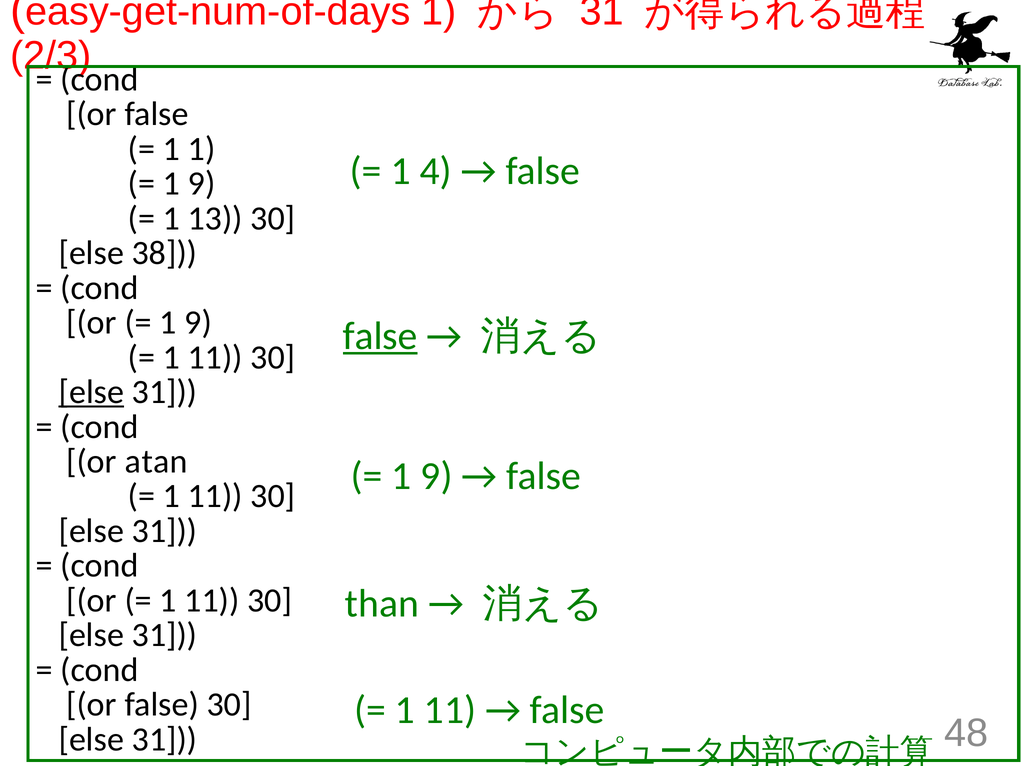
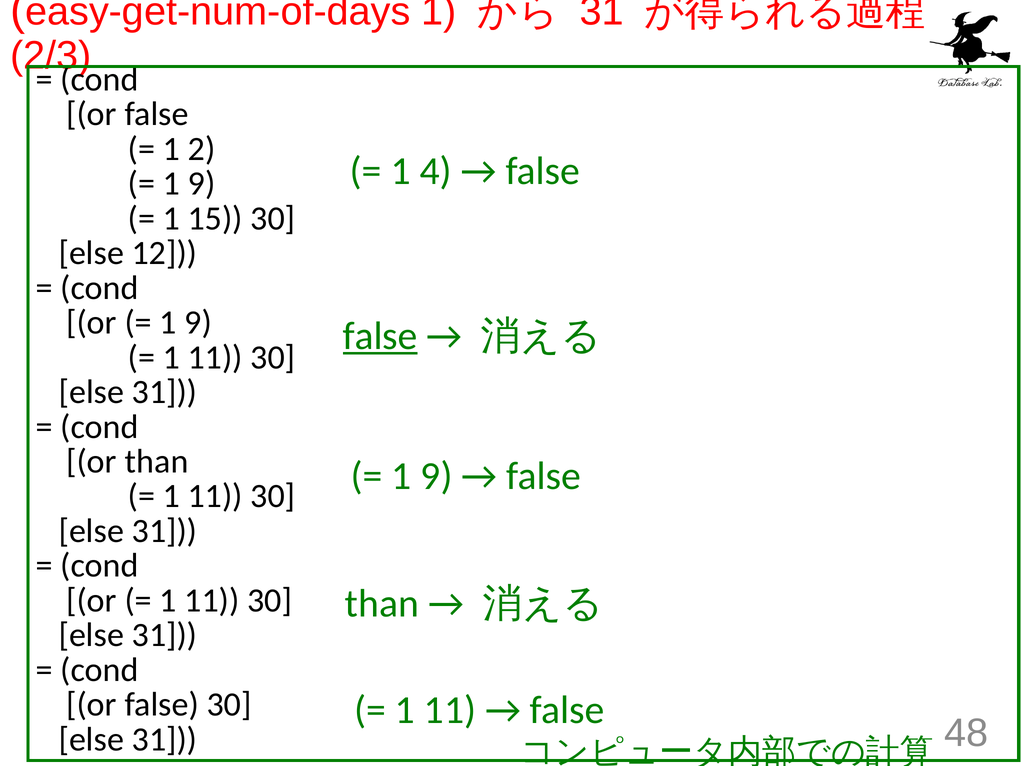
1 1: 1 -> 2 (202, 149)
13: 13 -> 15 (215, 218)
38: 38 -> 12 (164, 253)
else underline: present -> none (91, 392)
or atan: atan -> than (156, 461)
